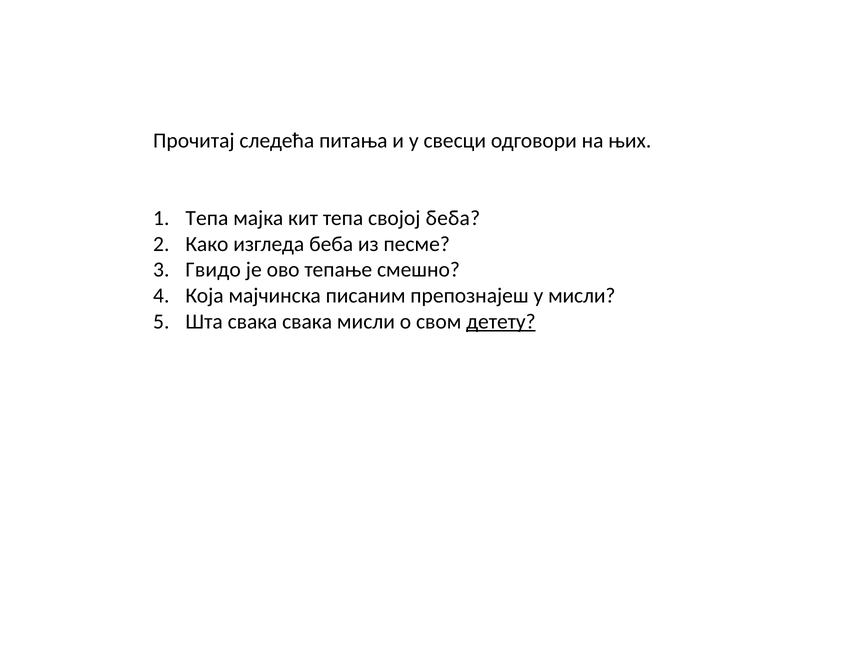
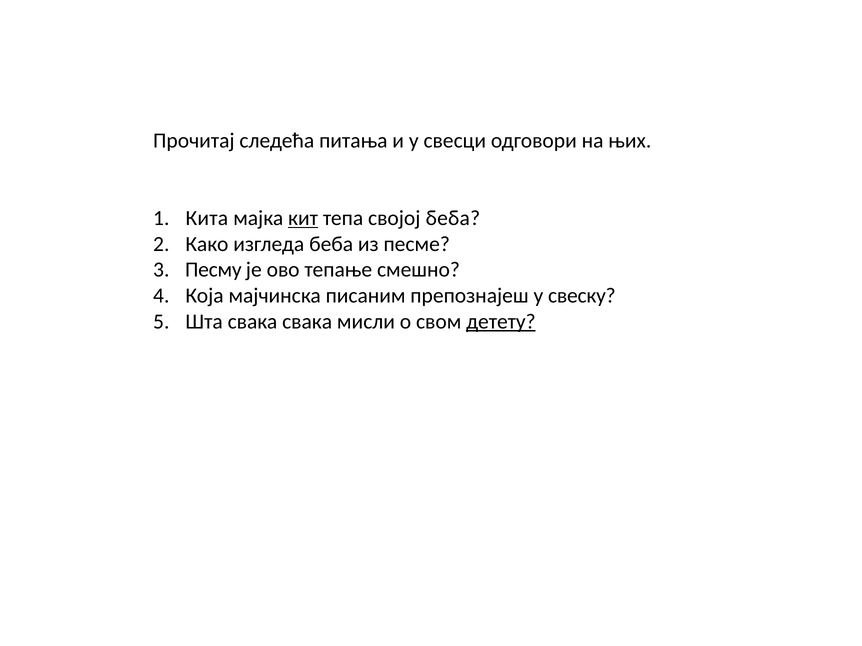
Тепа: Тепа -> Кита (207, 218)
кит underline: none -> present (303, 218)
Гвидо: Гвидо -> Песму (213, 270)
у мисли: мисли -> свеску (582, 296)
